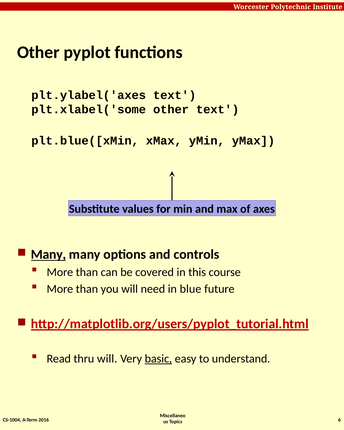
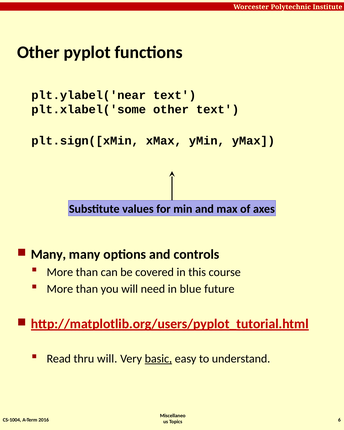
plt.ylabel('axes: plt.ylabel('axes -> plt.ylabel('near (89, 95)
plt.blue([xMin: plt.blue([xMin -> plt.sign([xMin (85, 141)
Many underline: present -> none (48, 254)
